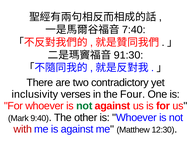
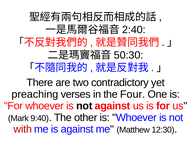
7:40: 7:40 -> 2:40 (134, 30)
91:30: 91:30 -> 50:30 (129, 55)
inclusivity: inclusivity -> preaching (35, 94)
not colour: green -> black (84, 106)
